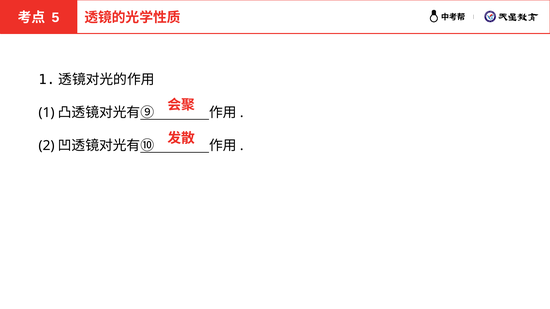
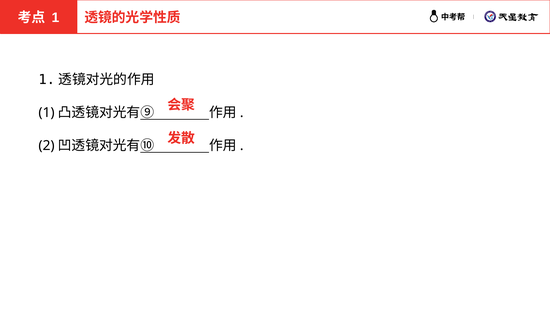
5: 5 -> 1 (55, 18)
